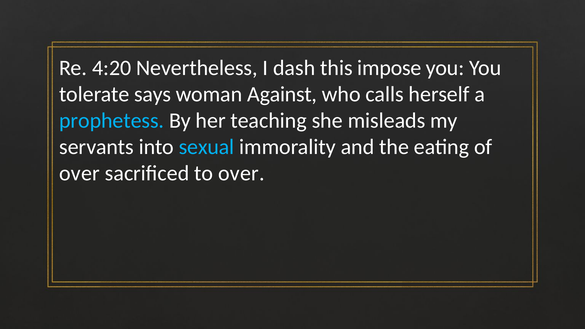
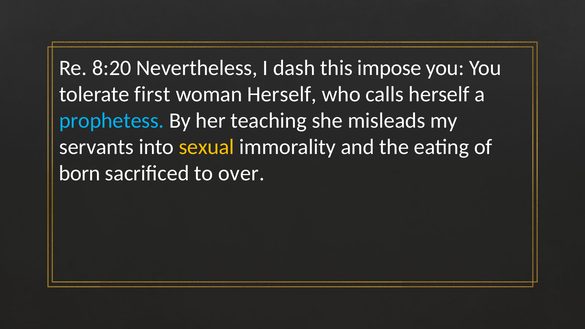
4:20: 4:20 -> 8:20 (112, 68)
says: says -> first (152, 94)
woman Against: Against -> Herself (282, 94)
sexual colour: light blue -> yellow (206, 147)
over: over -> born (80, 173)
